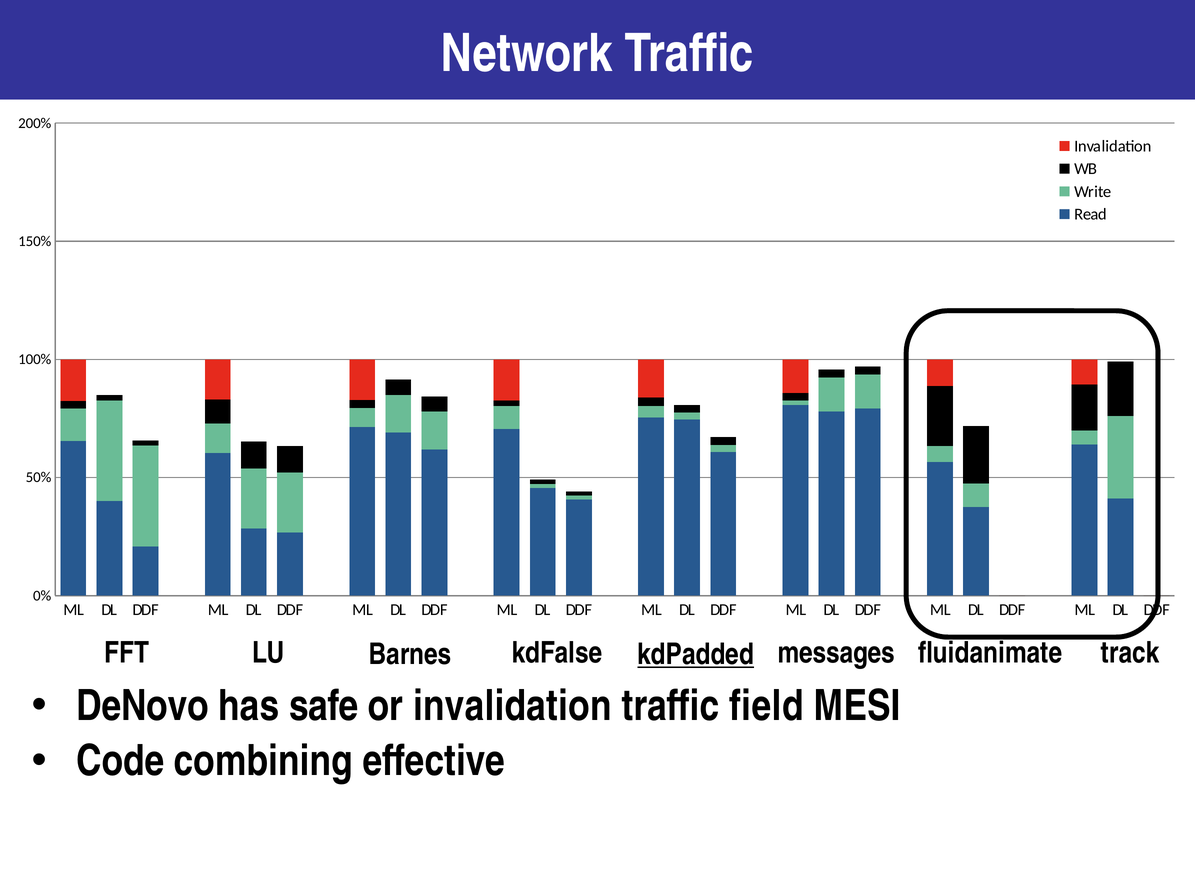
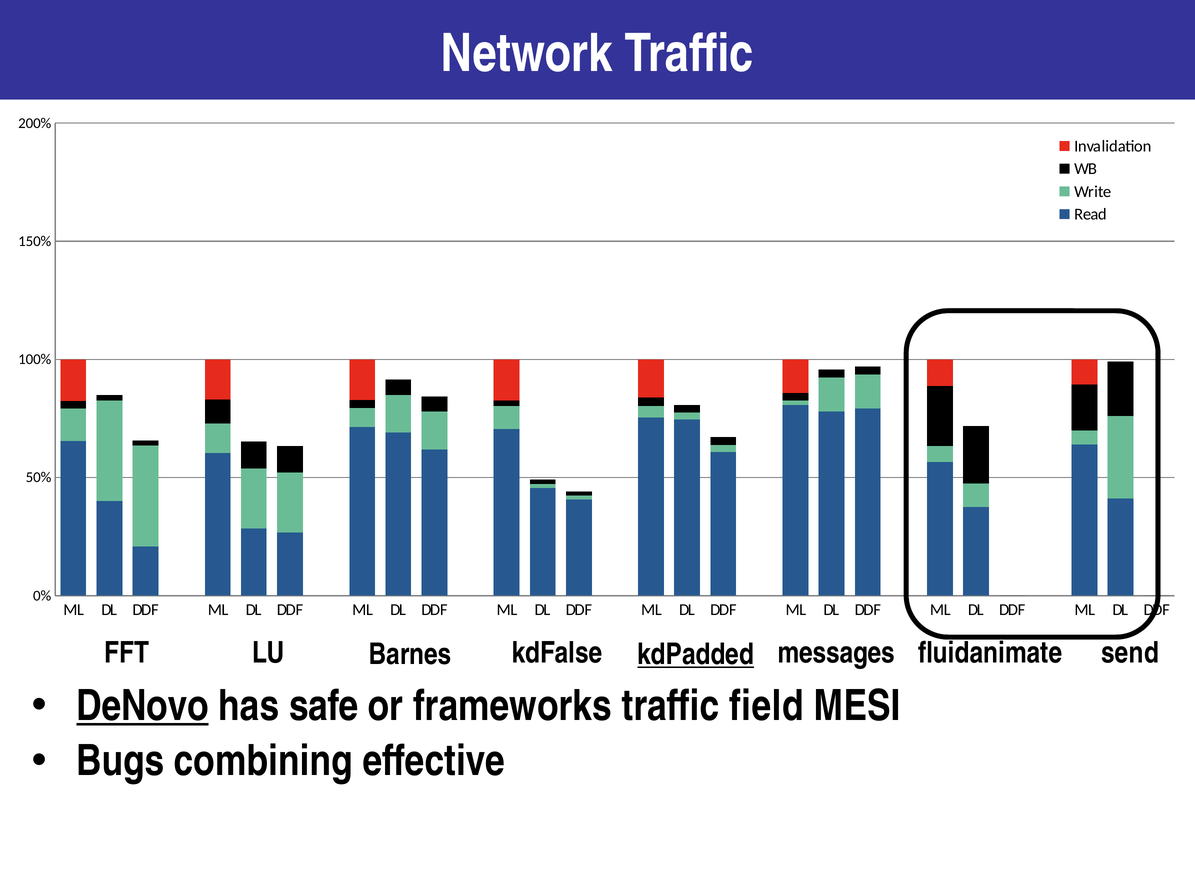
track: track -> send (1130, 653)
DeNovo underline: none -> present (143, 706)
or invalidation: invalidation -> frameworks (512, 706)
Code: Code -> Bugs (120, 761)
